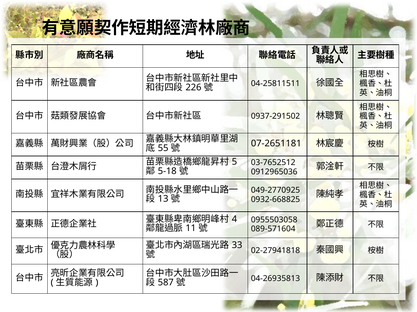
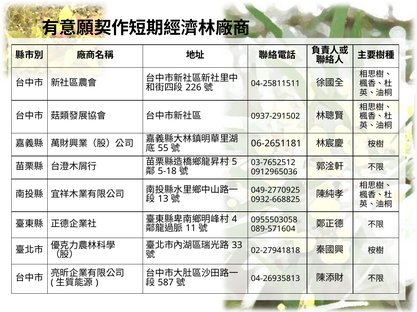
07-2651181: 07-2651181 -> 06-2651181 (276, 144)
